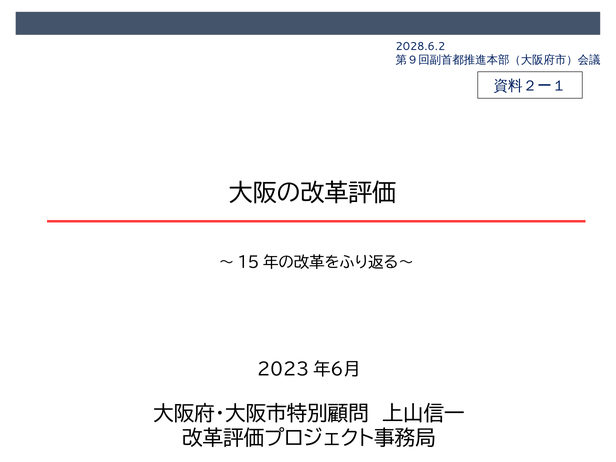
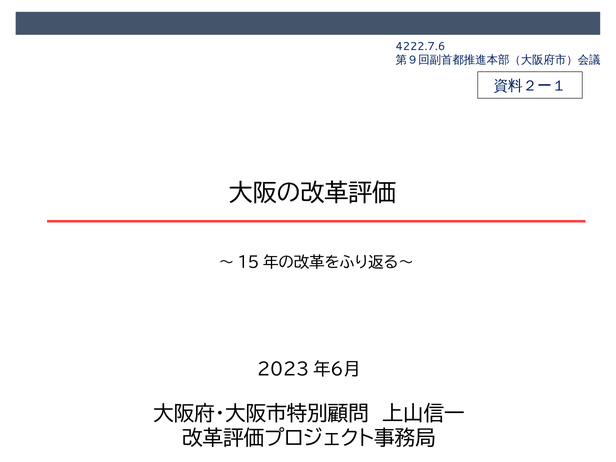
2028.6.2: 2028.6.2 -> 4222.7.6 (420, 46)
